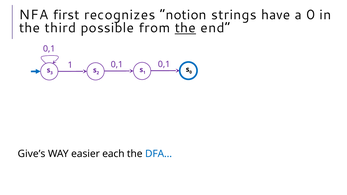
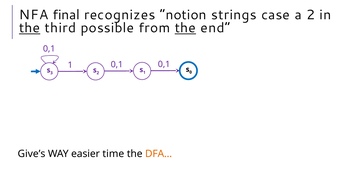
first: first -> final (66, 15)
have: have -> case (276, 15)
a 0: 0 -> 2 (311, 15)
the underline: none -> present (30, 28)
each: each -> time (113, 154)
DFA… colour: blue -> orange (159, 154)
